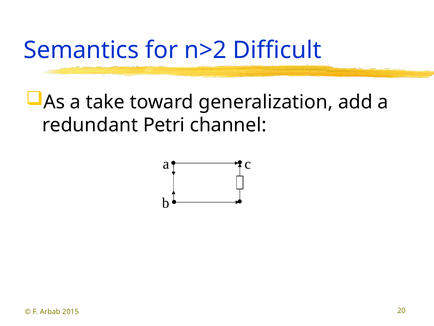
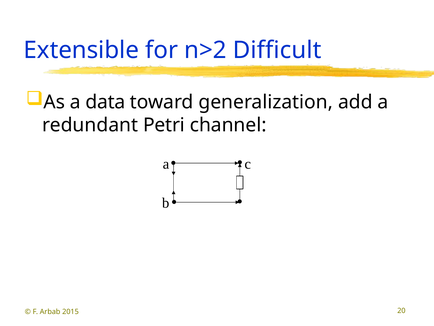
Semantics: Semantics -> Extensible (81, 50)
take: take -> data (105, 102)
